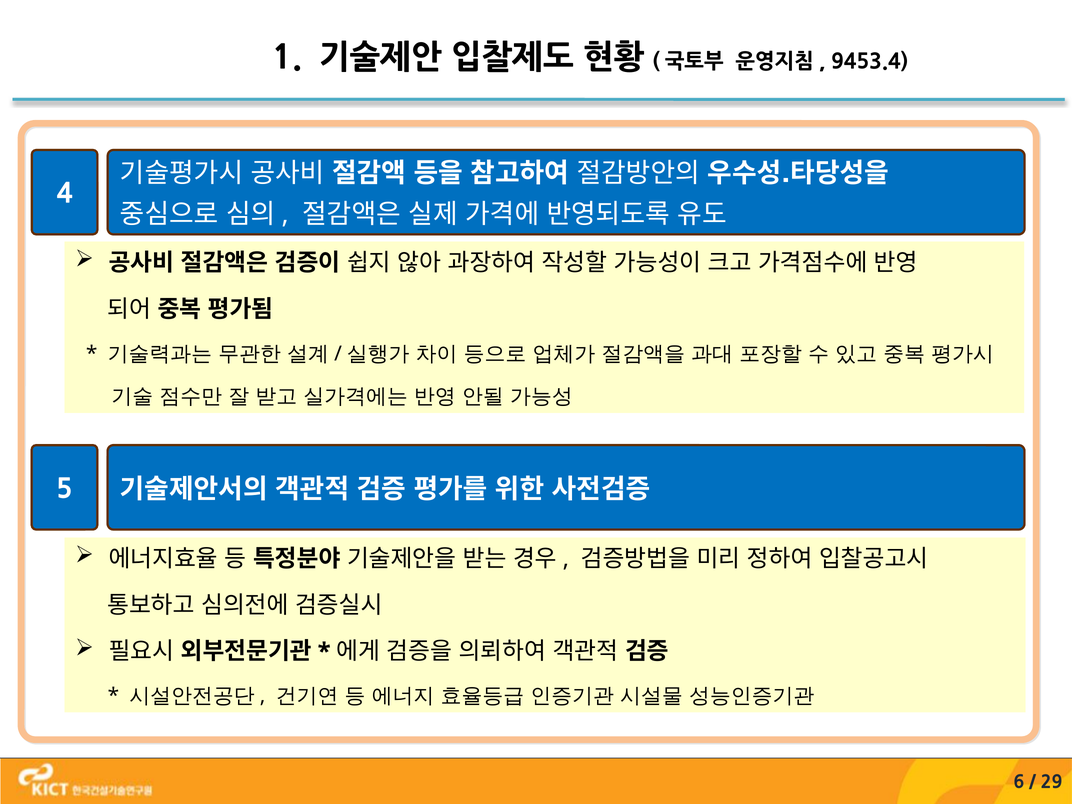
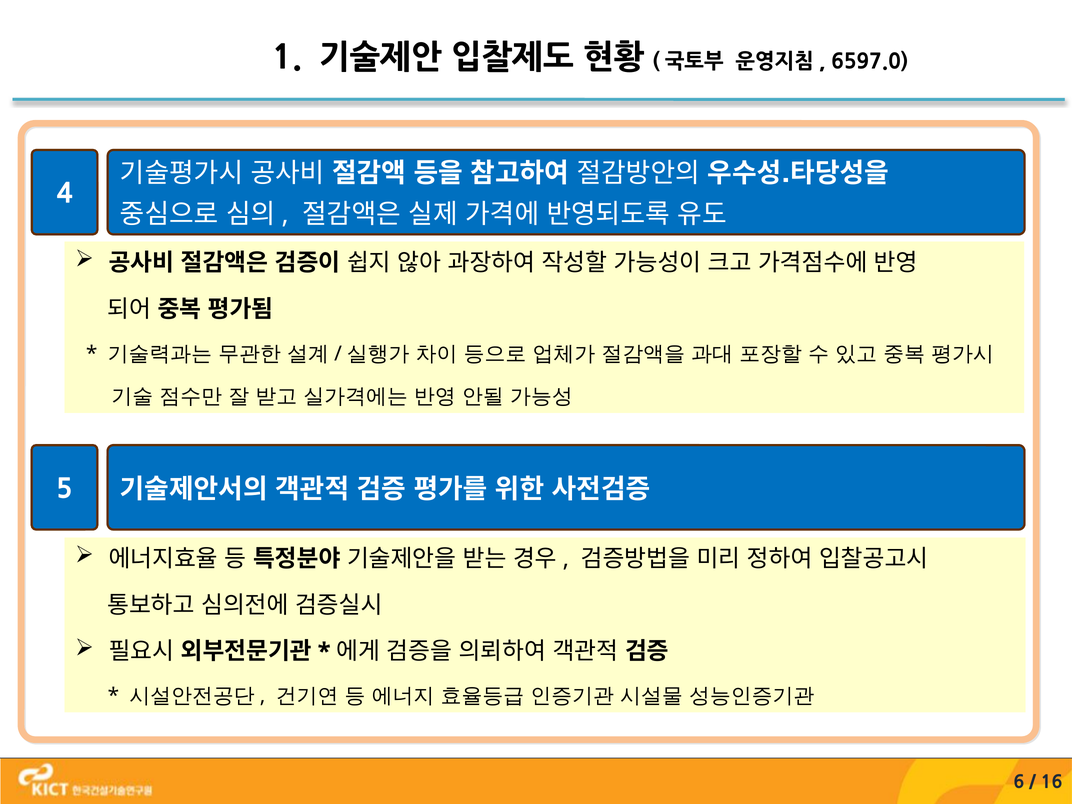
9453.4: 9453.4 -> 6597.0 (870, 62)
29: 29 -> 16 (1052, 782)
